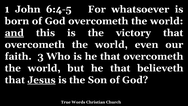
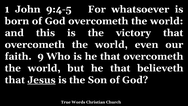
6:4-5: 6:4-5 -> 9:4-5 (59, 9)
and underline: present -> none (14, 33)
3: 3 -> 9 (41, 56)
